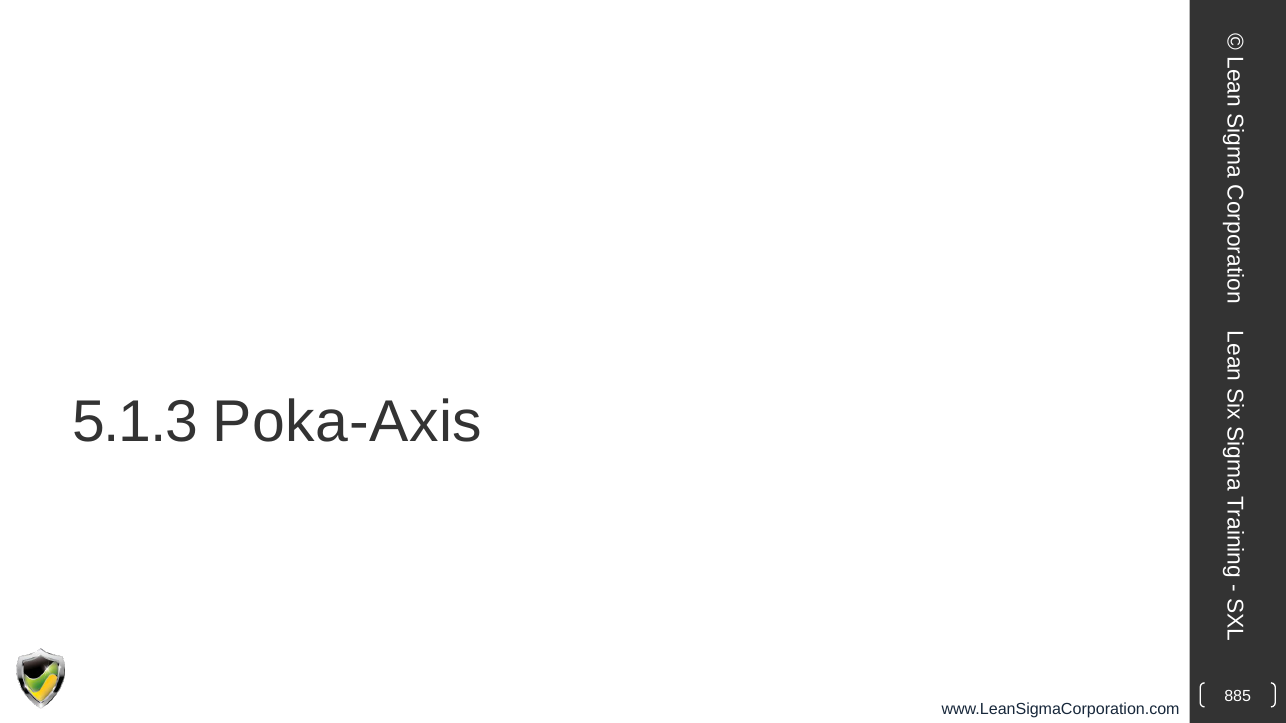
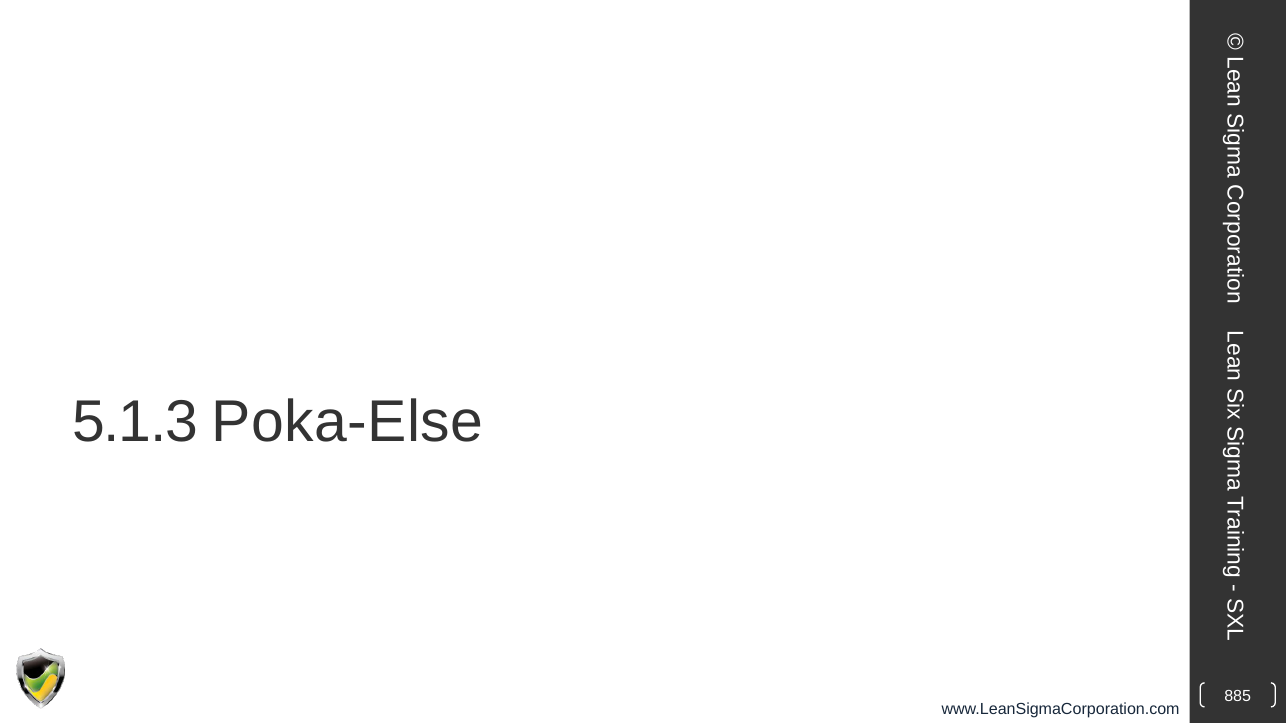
Poka-Axis: Poka-Axis -> Poka-Else (348, 422)
